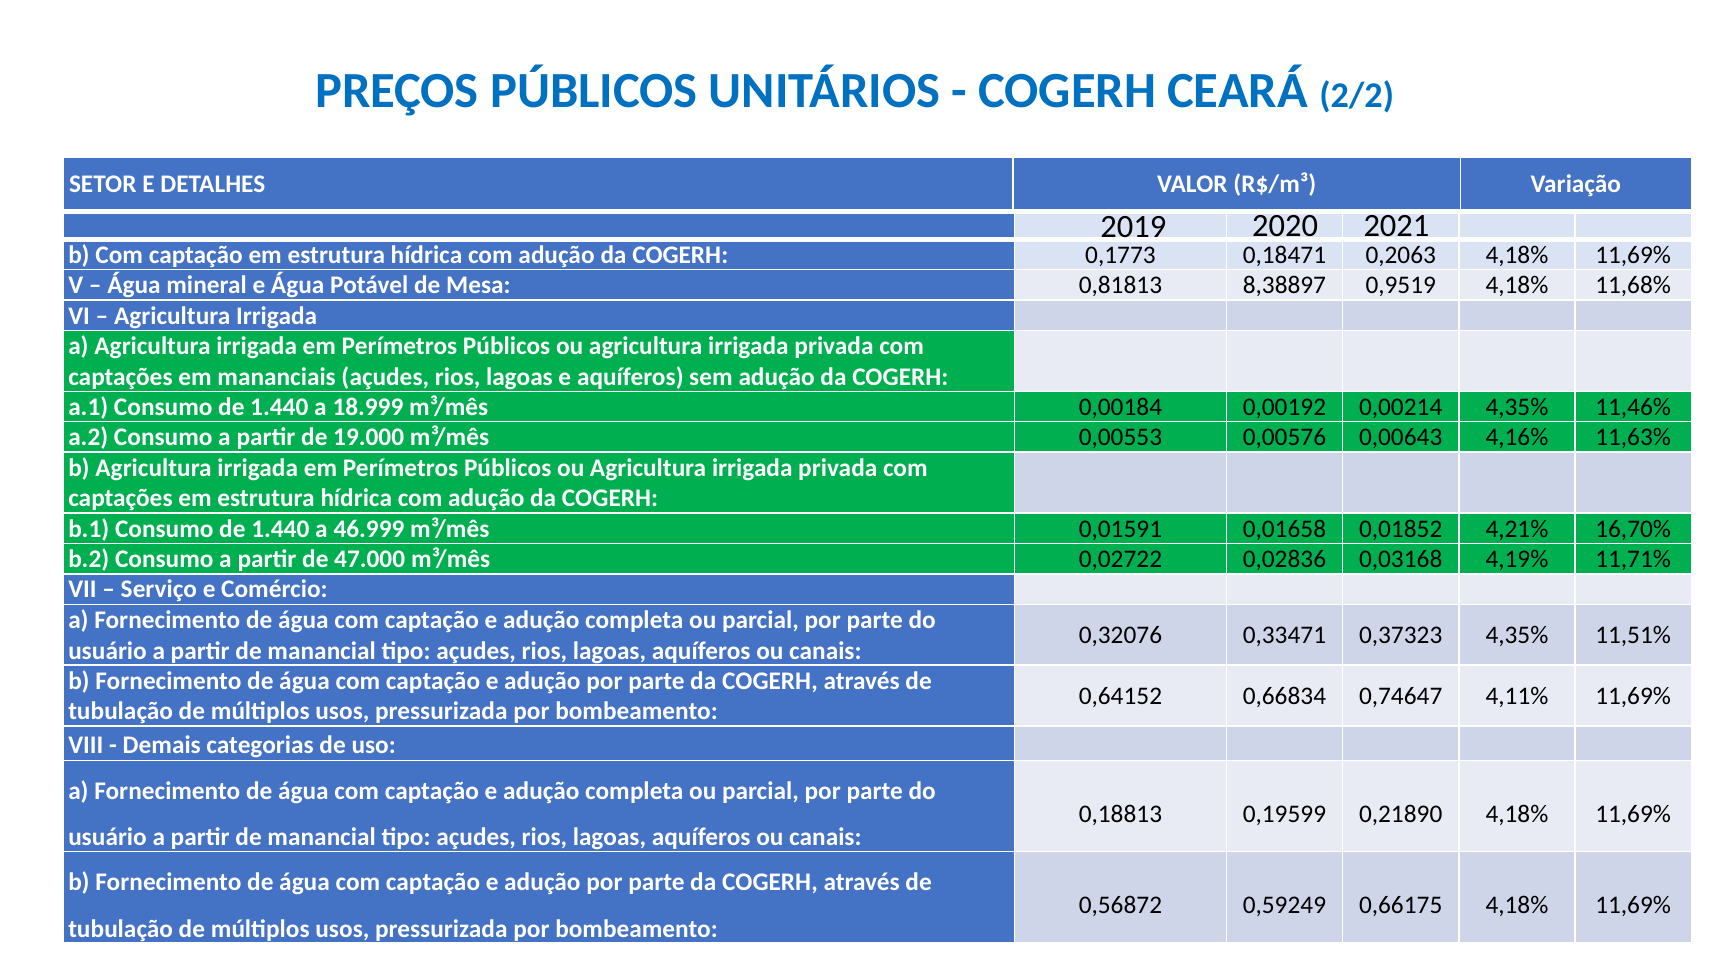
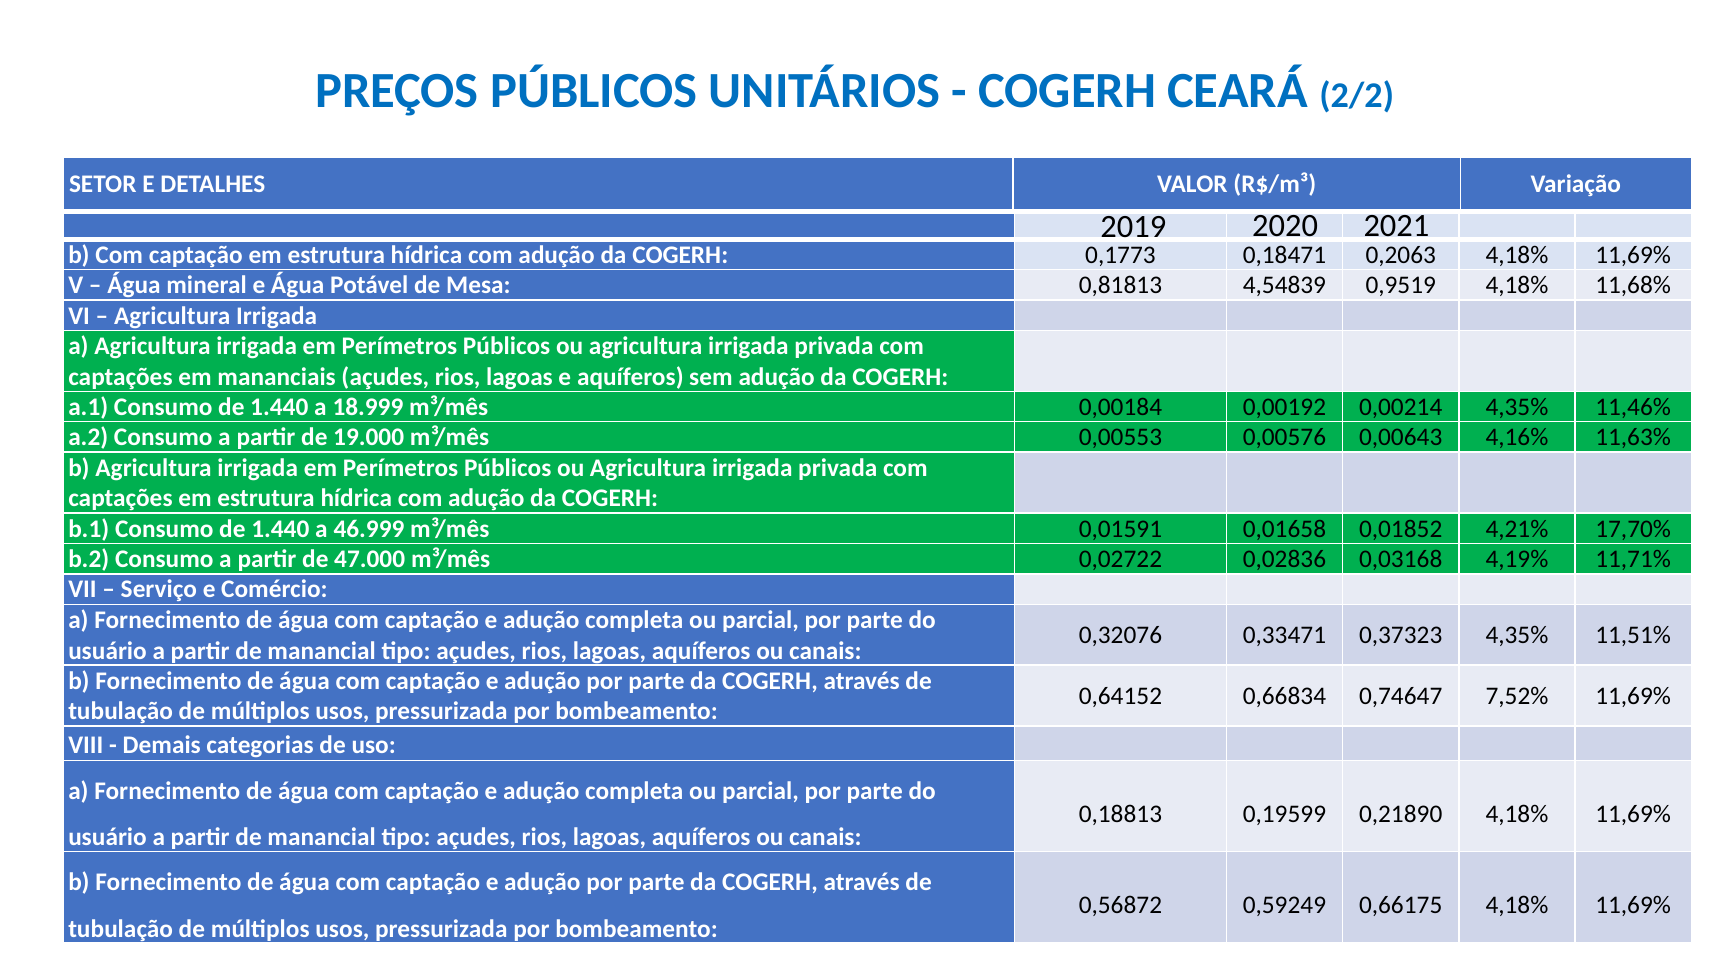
8,38897: 8,38897 -> 4,54839 (1284, 285)
16,70%: 16,70% -> 17,70% (1633, 528)
4,11%: 4,11% -> 7,52% (1517, 695)
